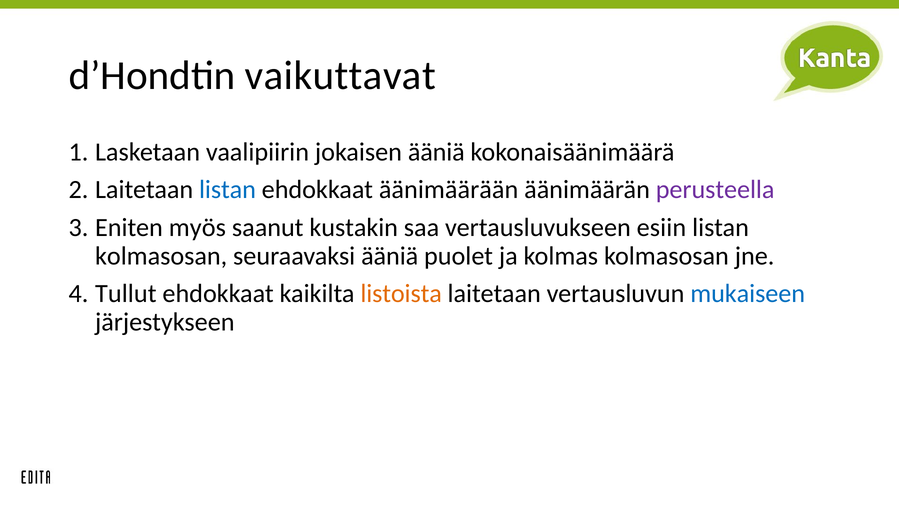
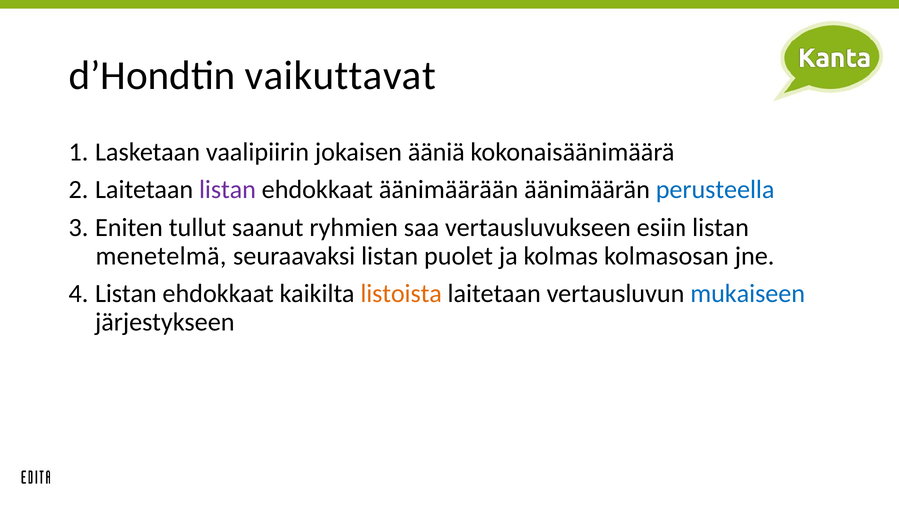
listan colour: blue -> purple (228, 190)
perusteella colour: purple -> blue (715, 190)
myös: myös -> tullut (197, 227)
kustakin: kustakin -> ryhmien (354, 227)
kolmasosan: kolmasosan -> menetelmä (161, 256)
seuraavaksi ääniä: ääniä -> listan (390, 256)
Tullut: Tullut -> Listan (126, 293)
